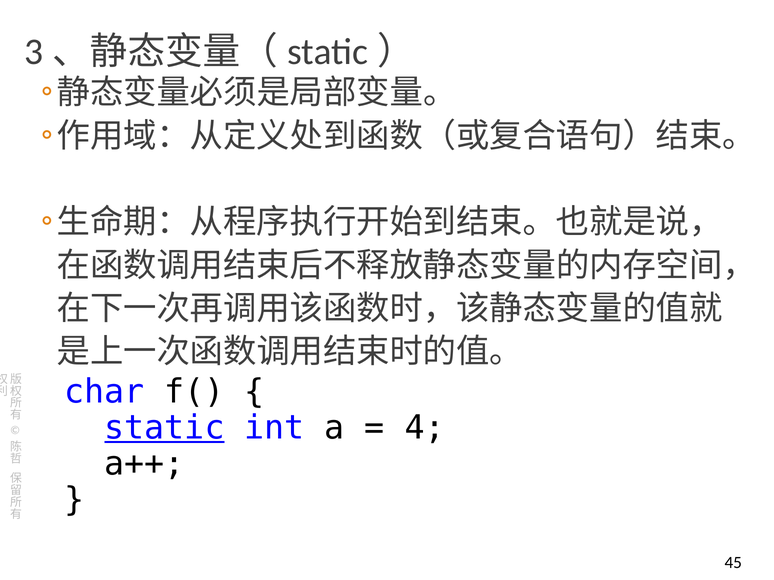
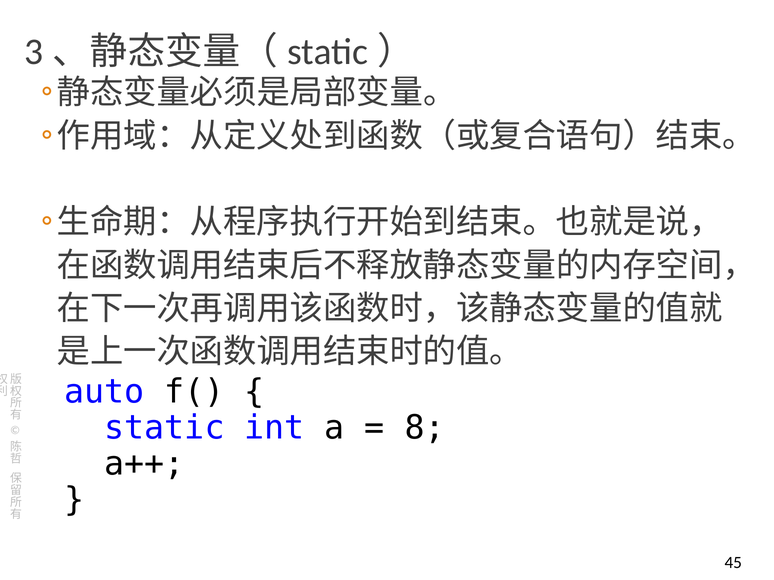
char: char -> auto (104, 392)
static underline: present -> none (164, 428)
4: 4 -> 8 (425, 428)
